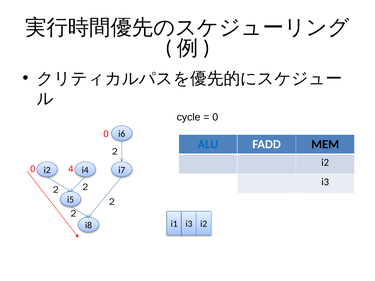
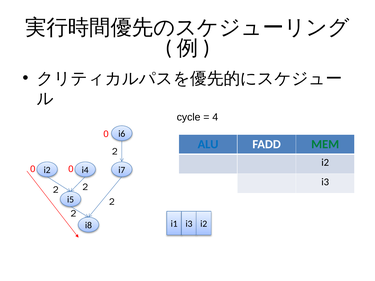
0: 0 -> 4 (215, 117)
MEM colour: black -> green (325, 144)
4: 4 -> 0 (71, 169)
